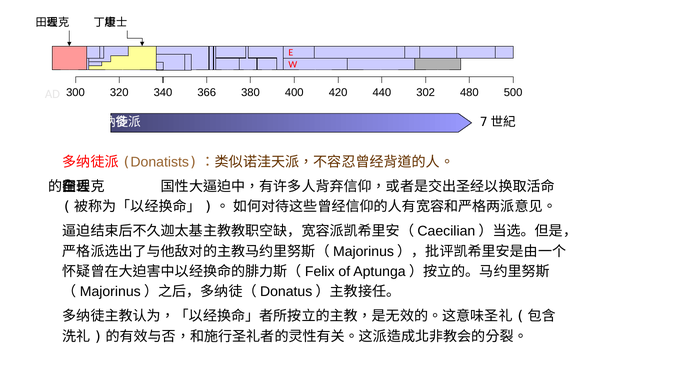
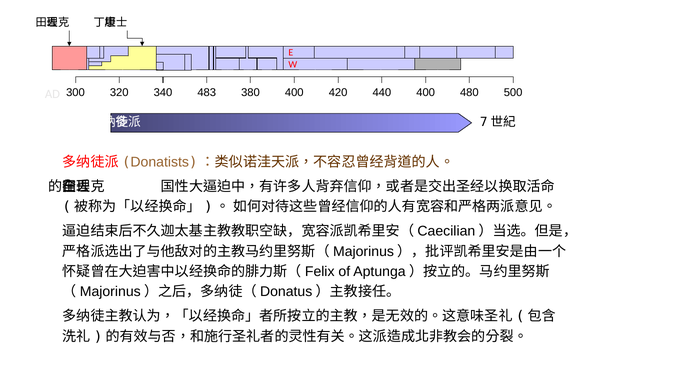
366: 366 -> 483 (207, 92)
440 302: 302 -> 400 (426, 92)
